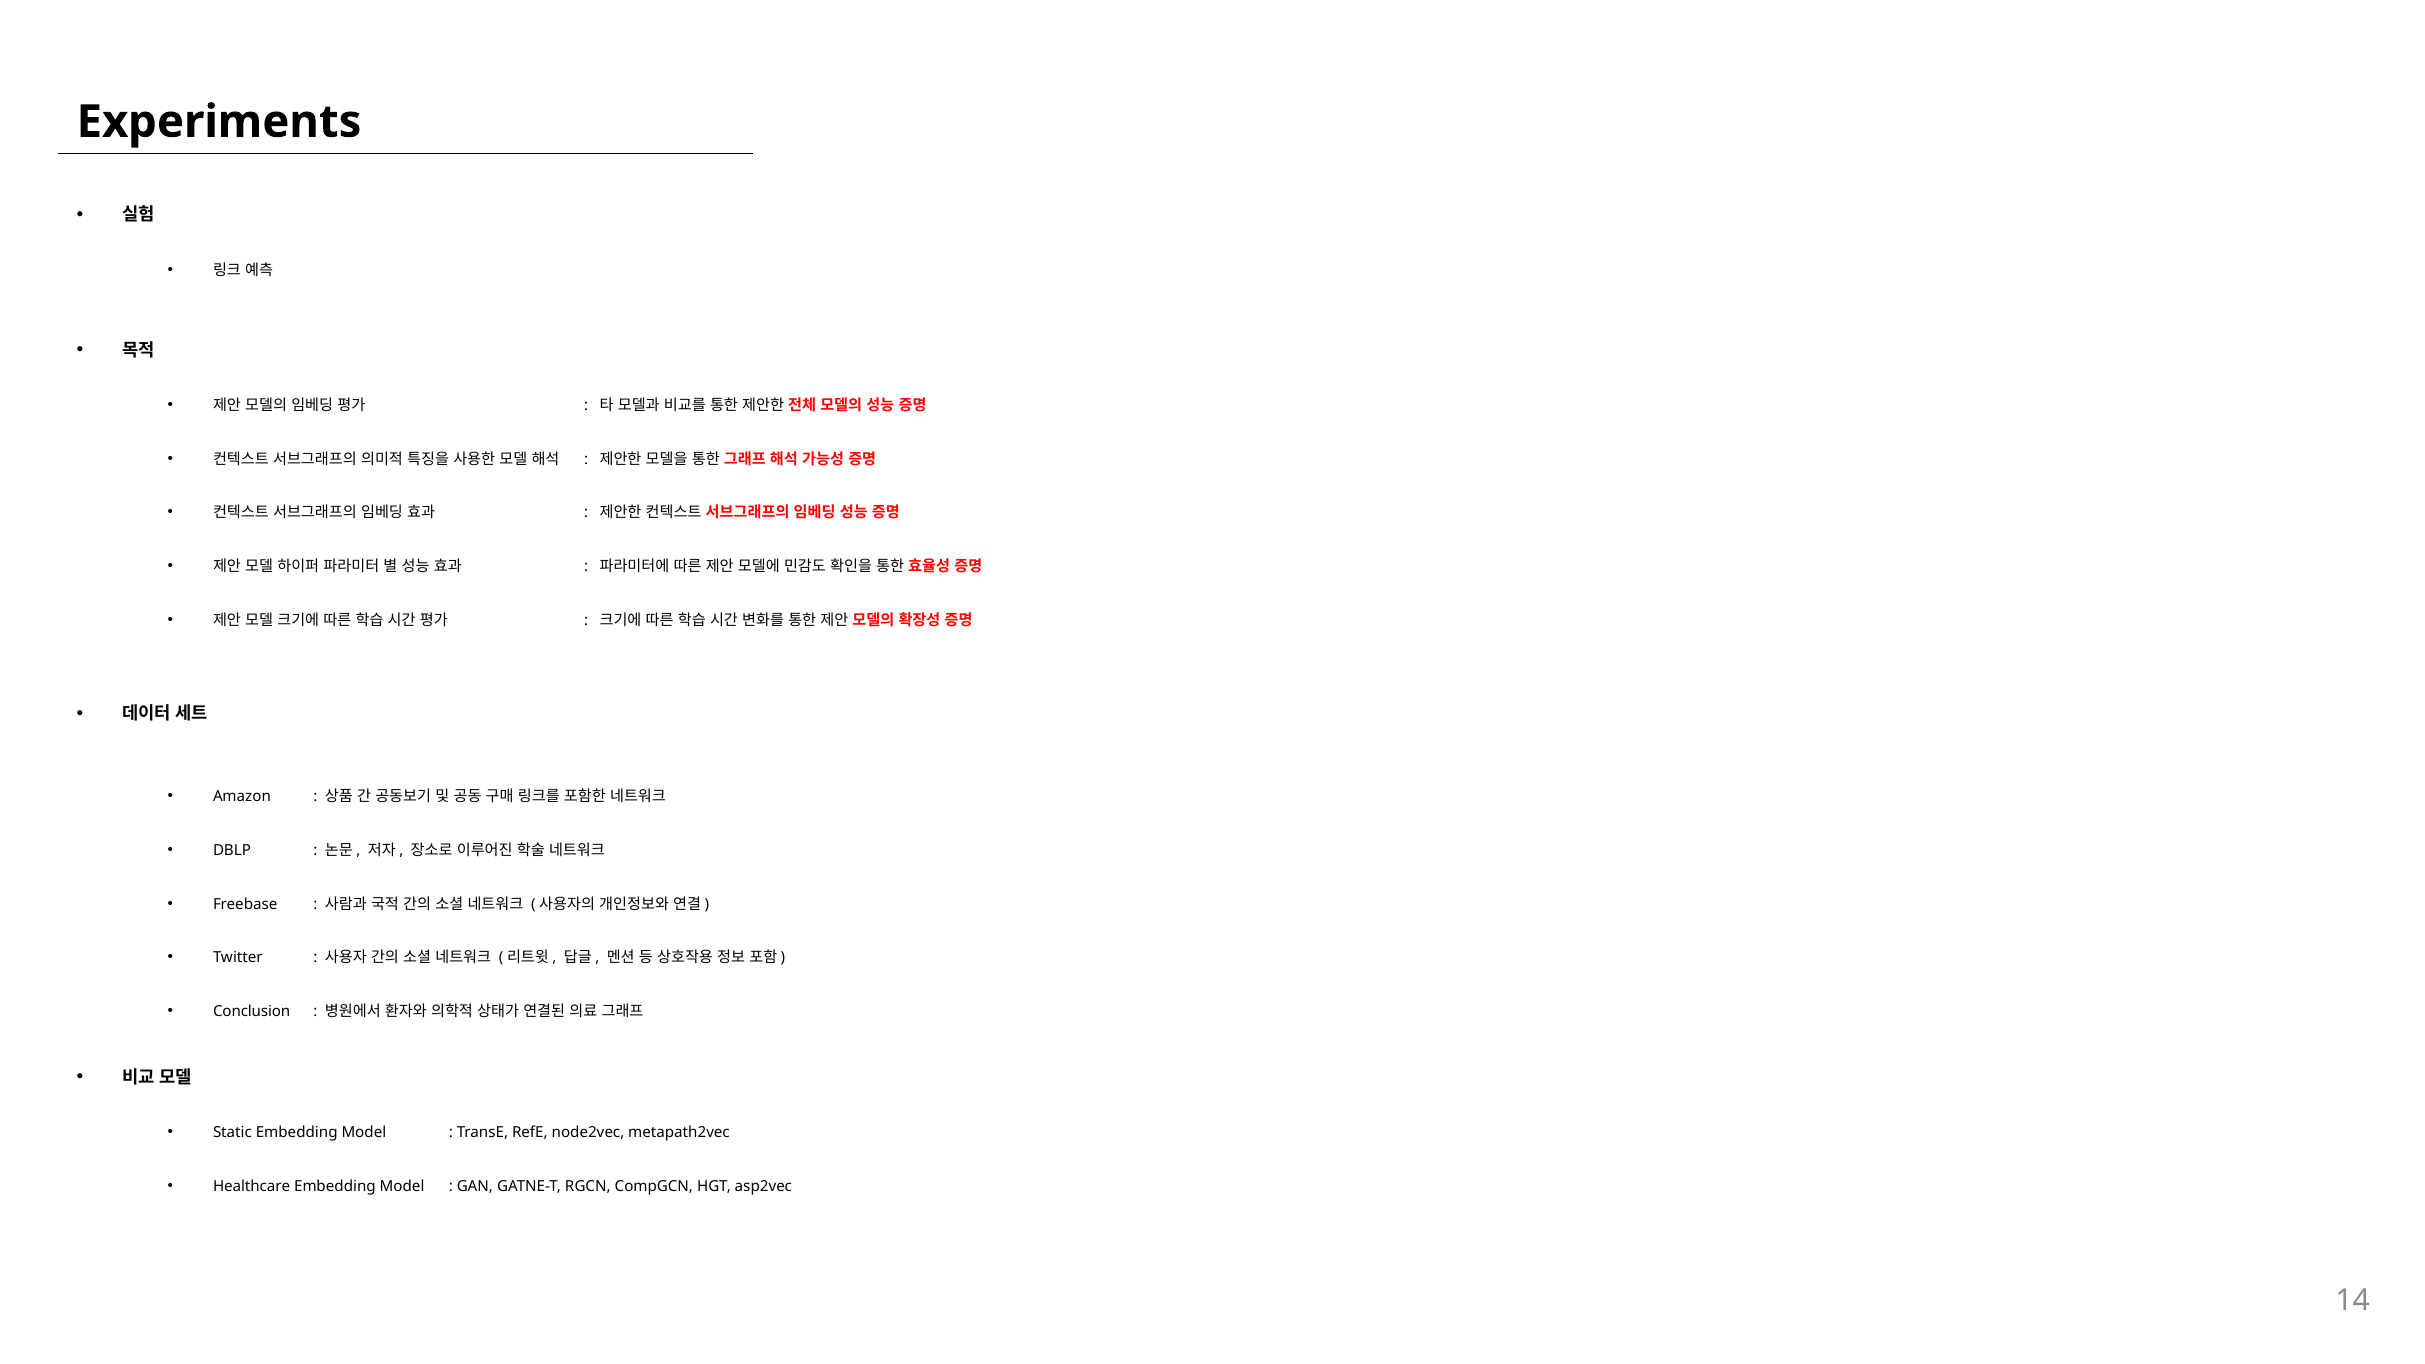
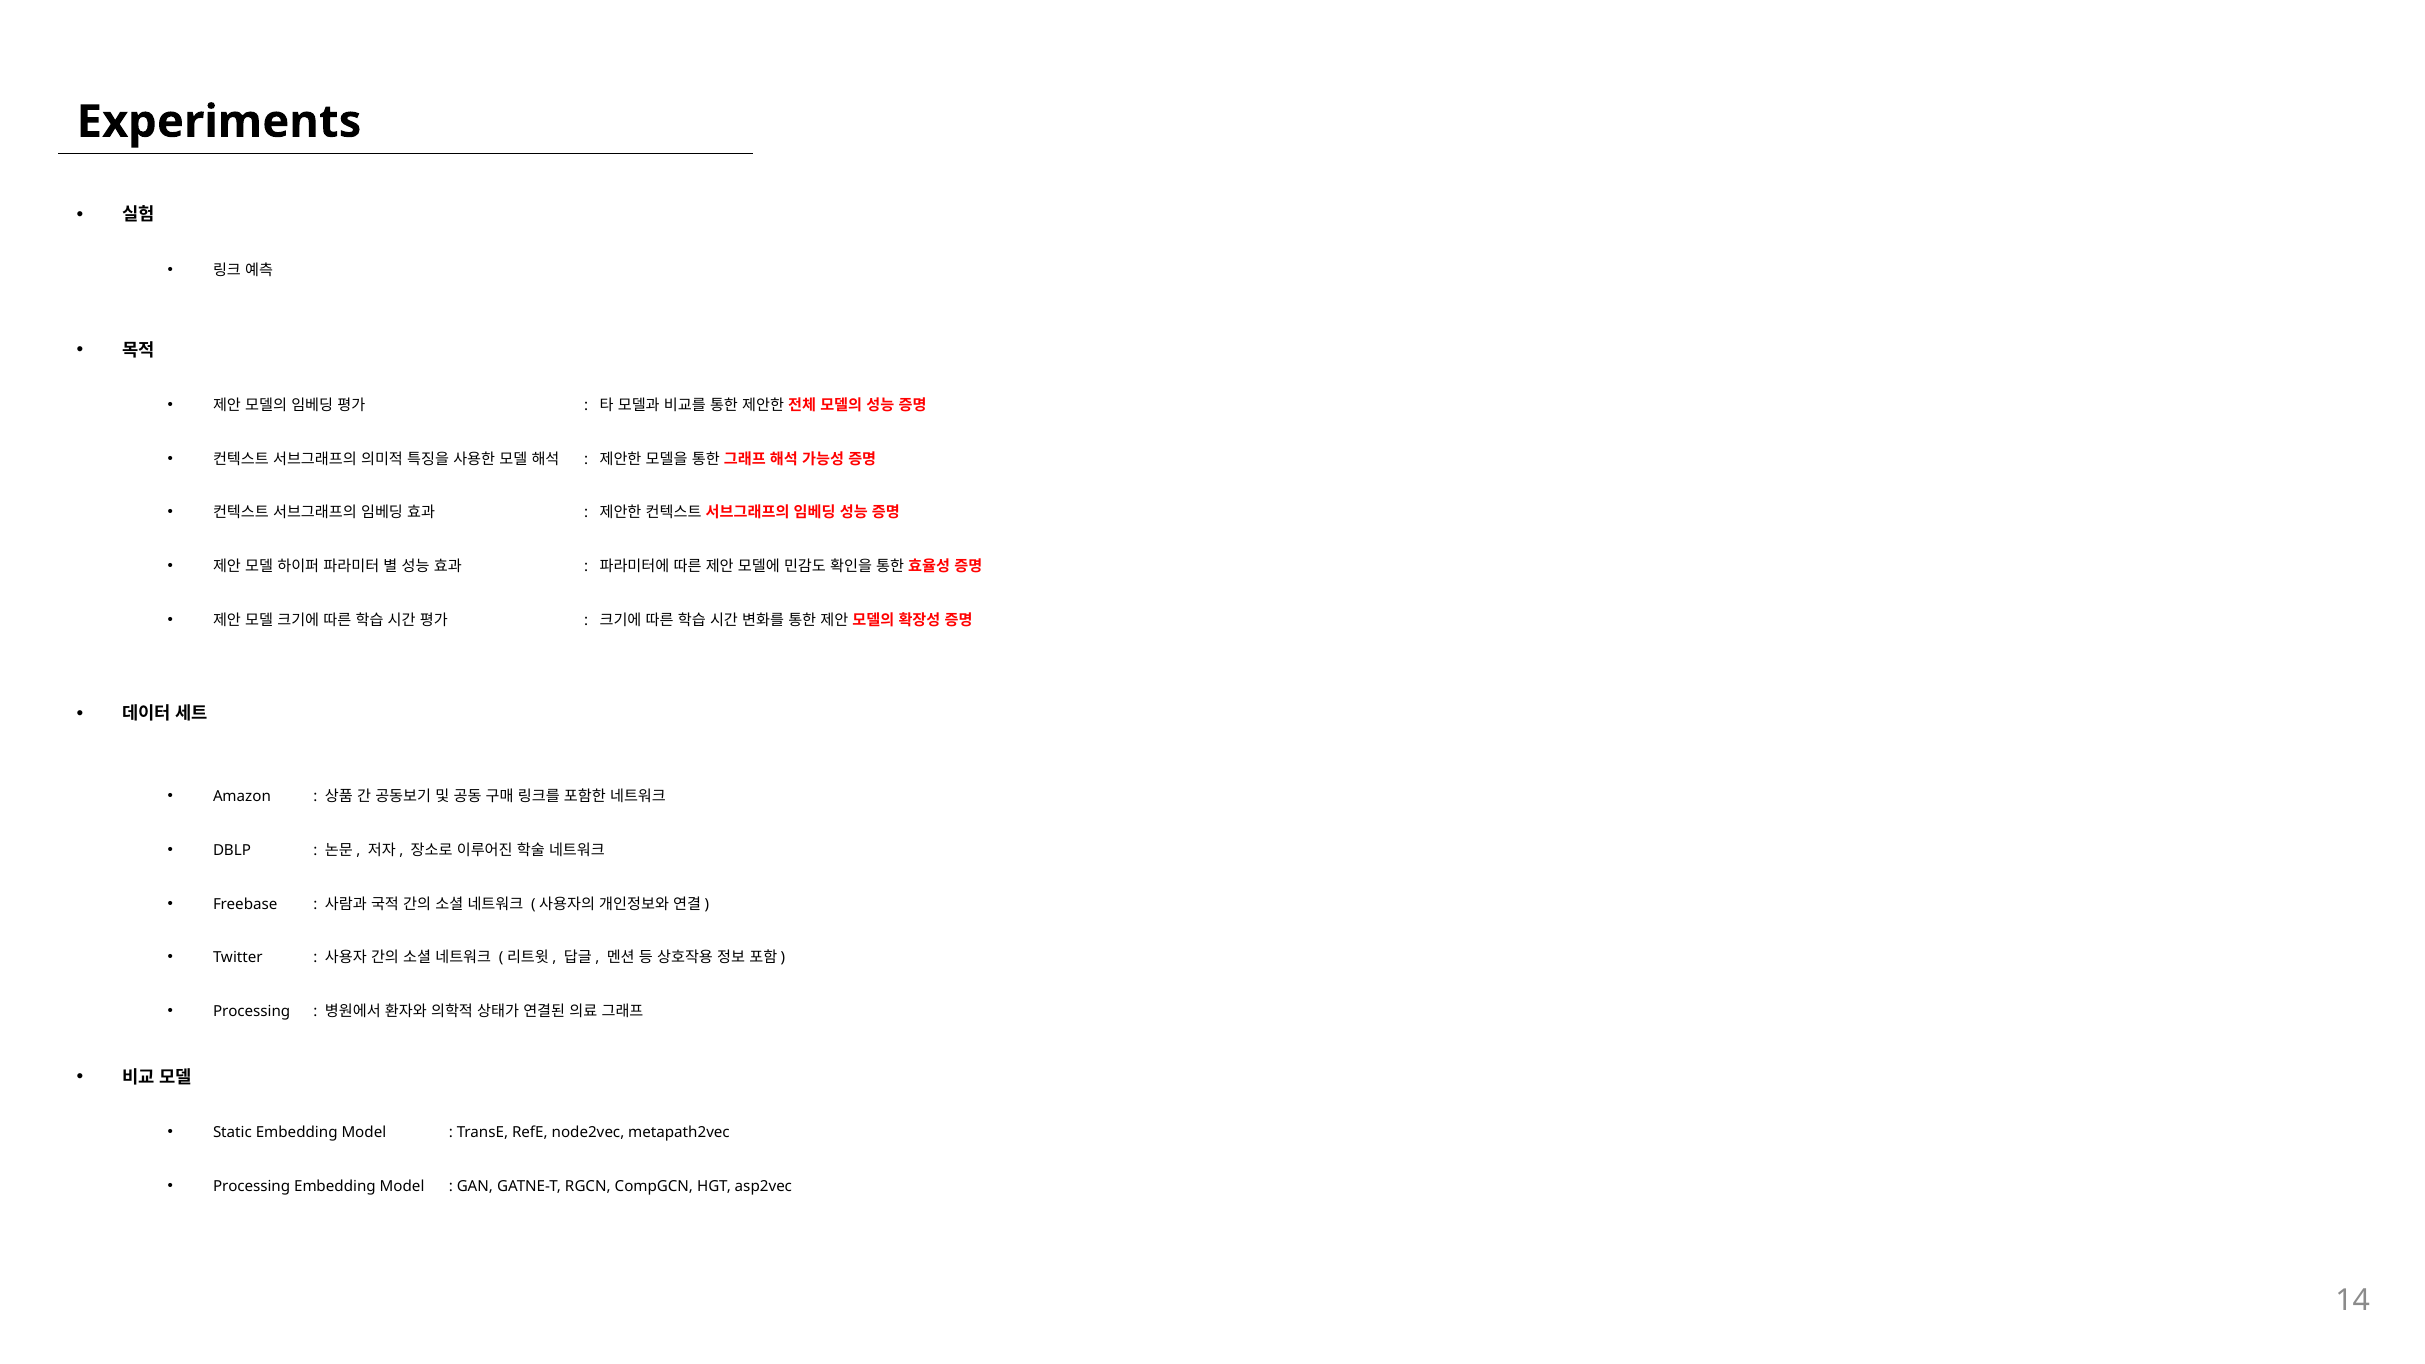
Conclusion: Conclusion -> Processing (252, 1011)
Healthcare: Healthcare -> Processing (252, 1186)
